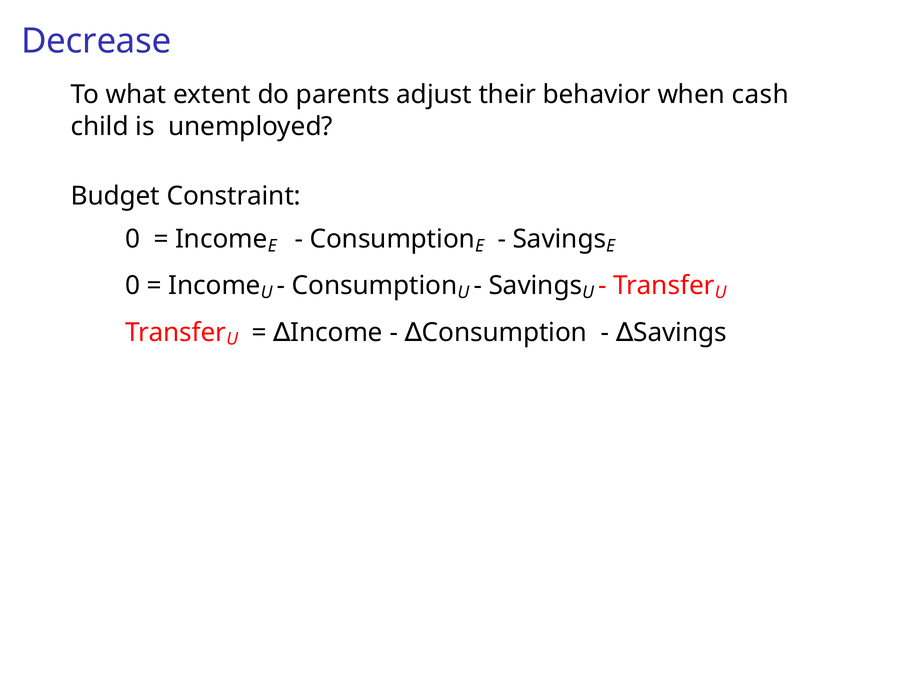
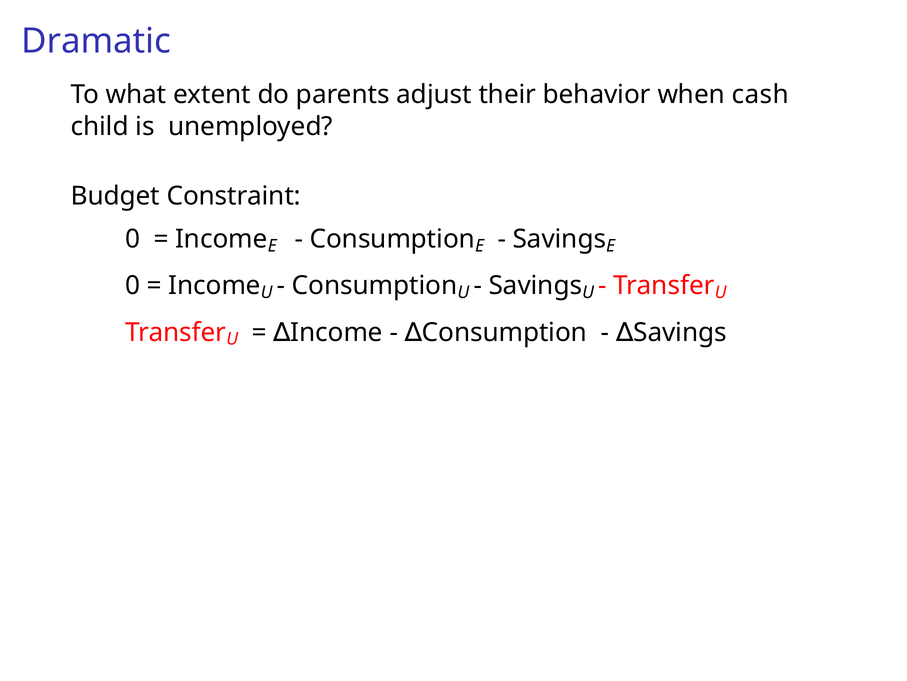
Decrease: Decrease -> Dramatic (96, 41)
